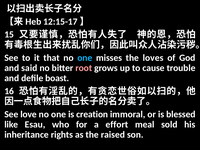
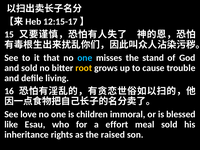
loves: loves -> stand (153, 58)
and said: said -> sold (29, 68)
root colour: pink -> yellow (84, 68)
boast: boast -> living (57, 78)
creation: creation -> children (92, 114)
